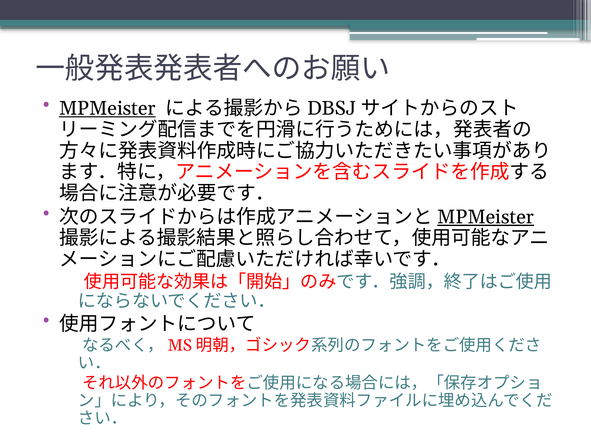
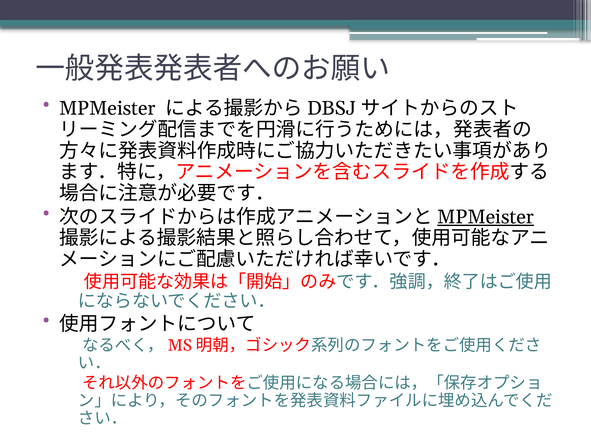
MPMeister underline: present -> none (107, 108)
